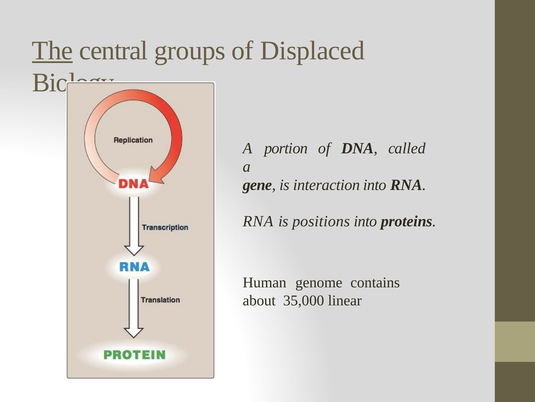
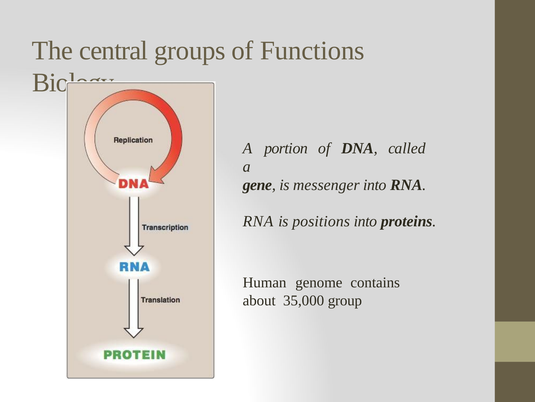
The underline: present -> none (52, 51)
Displaced: Displaced -> Functions (312, 51)
interaction: interaction -> messenger (326, 185)
linear: linear -> group (345, 300)
